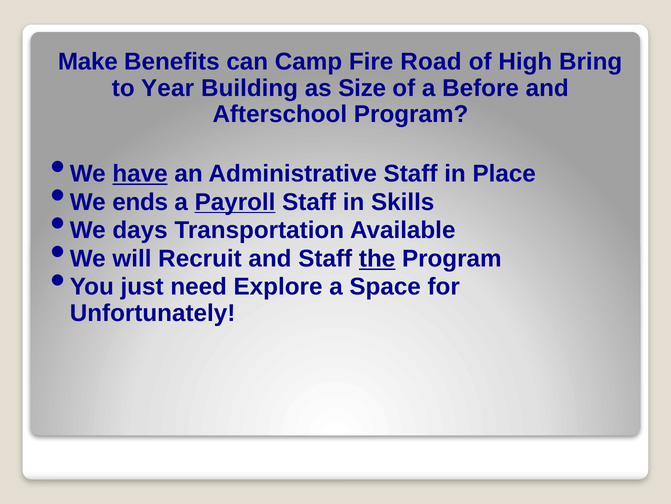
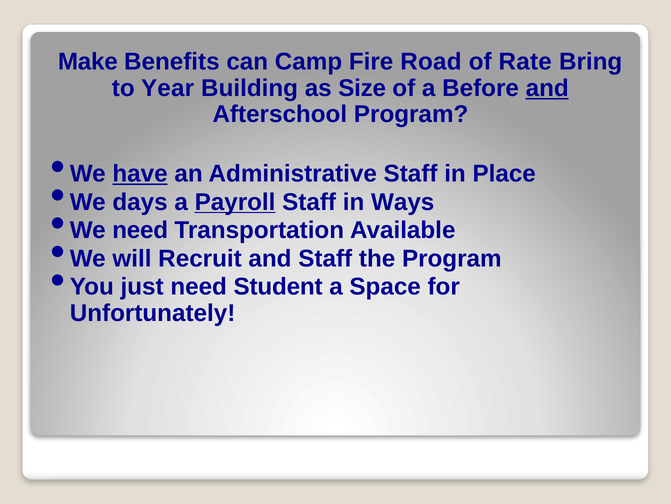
High: High -> Rate (525, 62)
and underline: none -> present (547, 88)
ends: ends -> days (140, 202)
Skills: Skills -> Ways (403, 202)
We days: days -> need (140, 230)
the underline: present -> none (377, 258)
Explore: Explore -> Student (278, 287)
